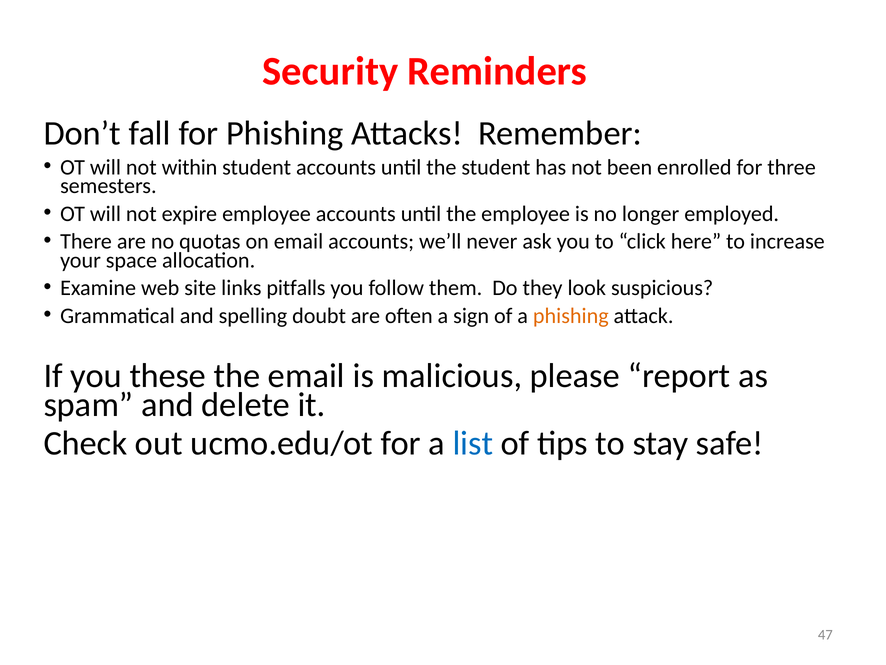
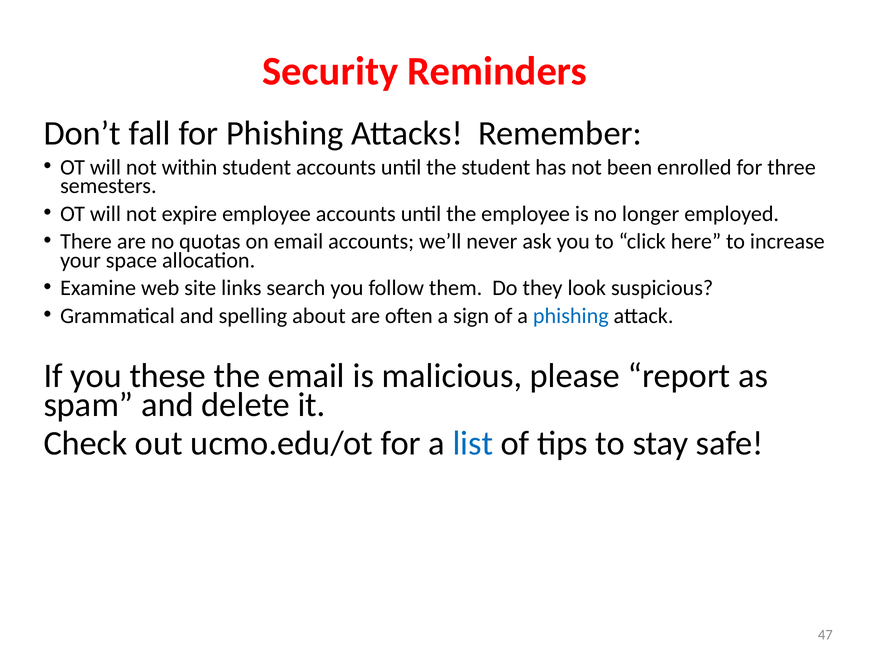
pitfalls: pitfalls -> search (296, 288)
doubt: doubt -> about (319, 316)
phishing colour: orange -> blue (571, 316)
